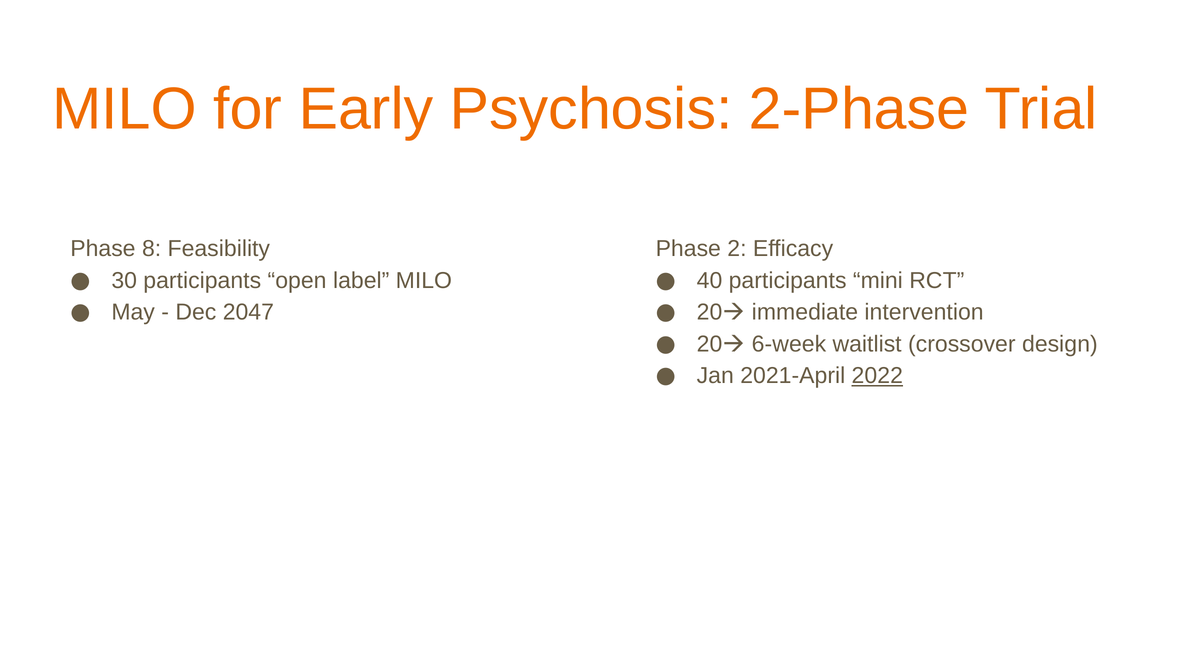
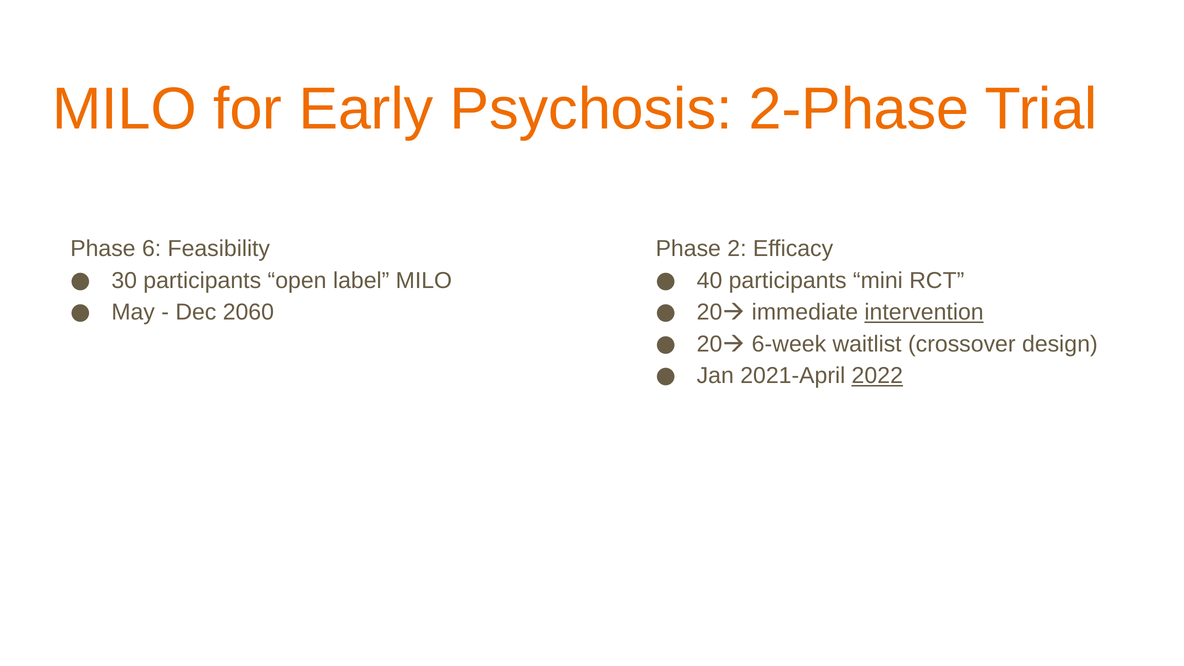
8: 8 -> 6 (152, 249)
2047: 2047 -> 2060 (248, 312)
intervention underline: none -> present (924, 312)
